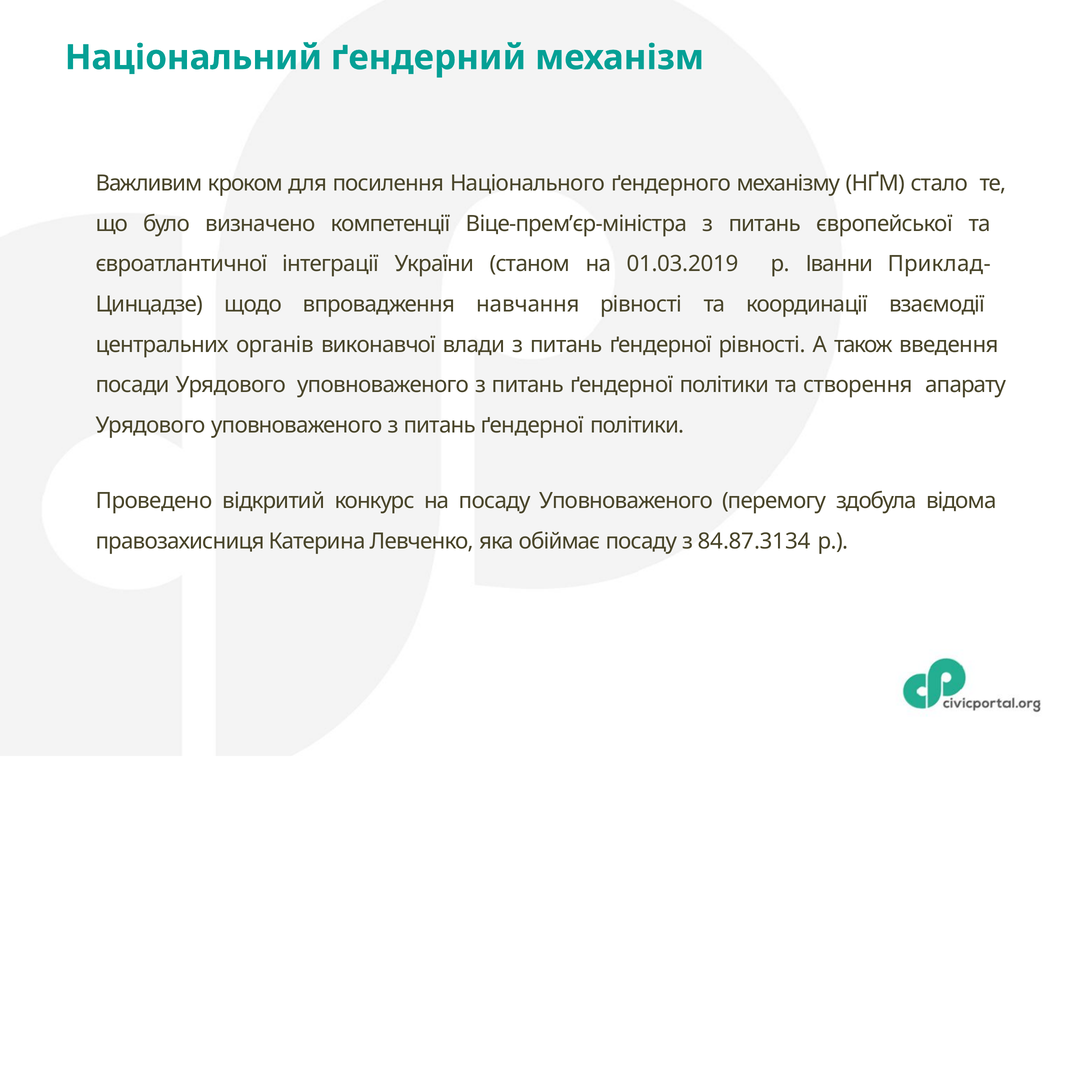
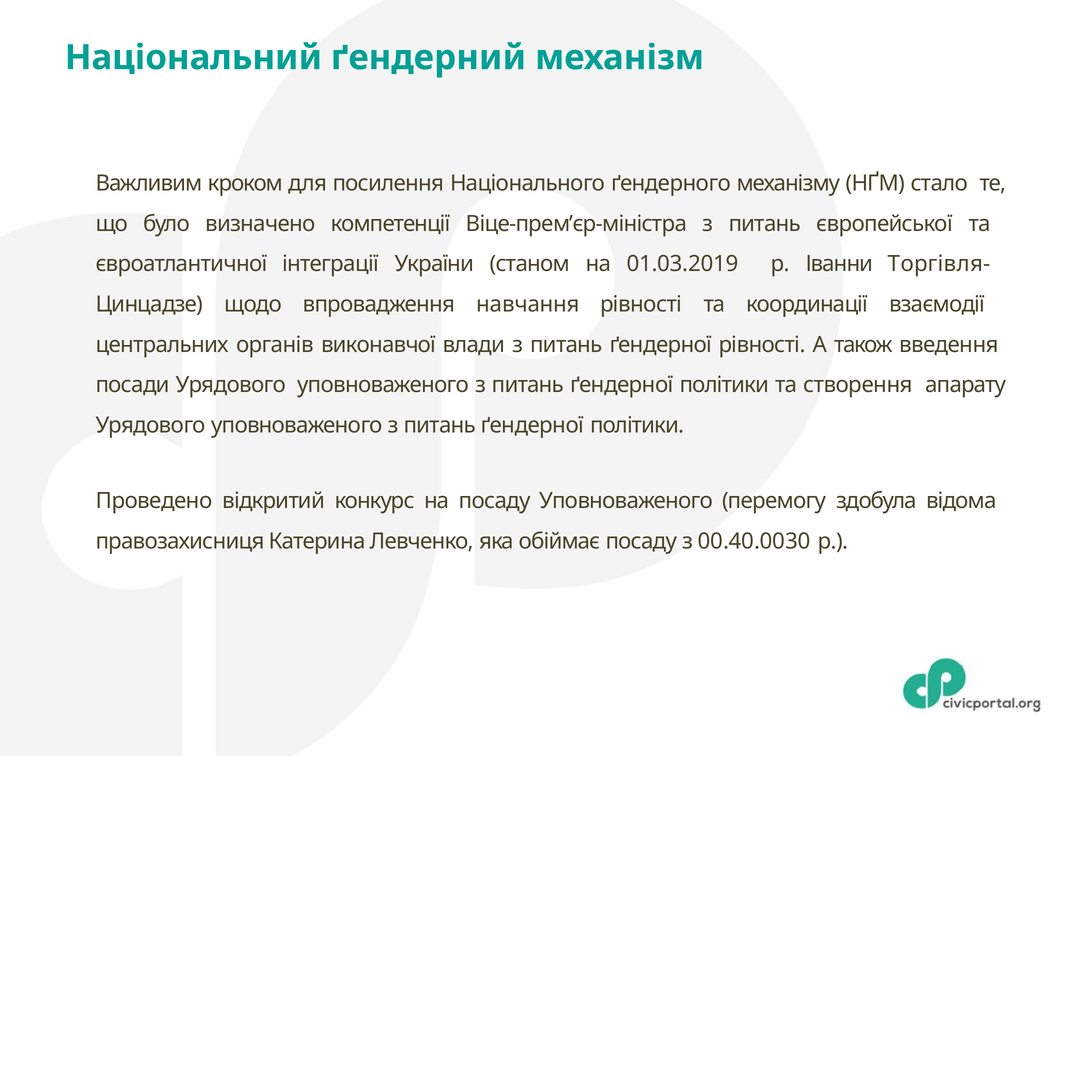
Приклад-: Приклад- -> Торгівля- (939, 264)
84.87.3134: 84.87.3134 -> 00.40.0030 (754, 541)
